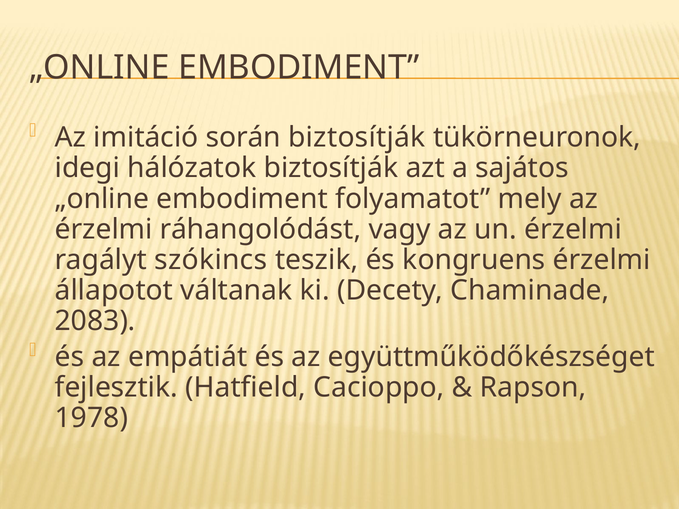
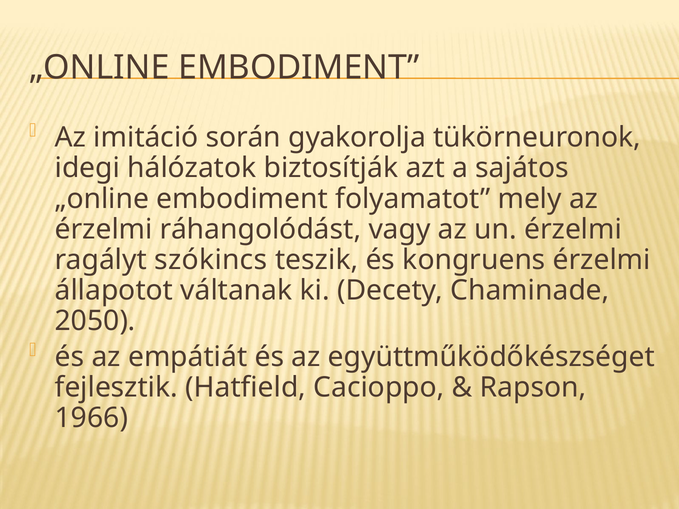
során biztosítják: biztosítják -> gyakorolja (357, 138)
2083: 2083 -> 2050 (95, 321)
1978: 1978 -> 1966 (91, 418)
